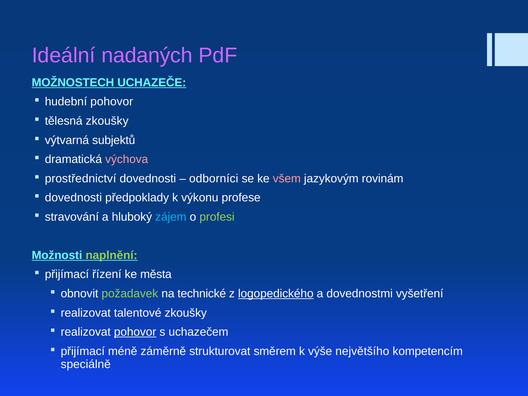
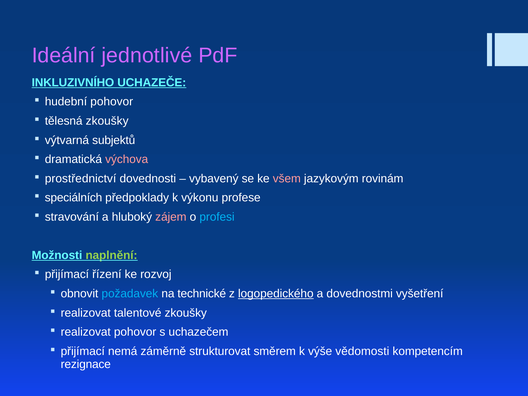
nadaných: nadaných -> jednotlivé (147, 56)
MOŽNOSTECH: MOŽNOSTECH -> INKLUZIVNÍHO (73, 83)
odborníci: odborníci -> vybavený (214, 179)
dovednosti: dovednosti -> speciálních (74, 198)
zájem colour: light blue -> pink (171, 217)
profesi colour: light green -> light blue (217, 217)
města: města -> rozvoj (156, 274)
požadavek colour: light green -> light blue (130, 294)
pohovor underline: present -> none (135, 332)
méně: méně -> nemá (123, 351)
největšího: největšího -> vědomosti (362, 351)
speciálně: speciálně -> rezignace (86, 364)
